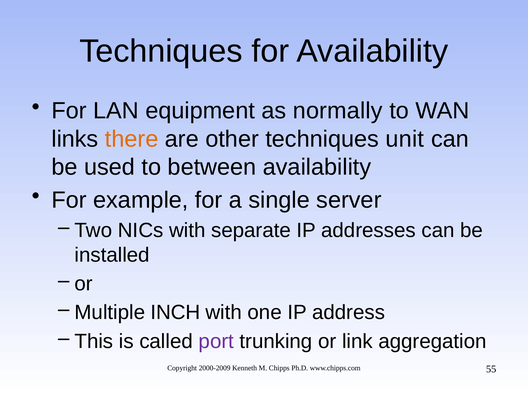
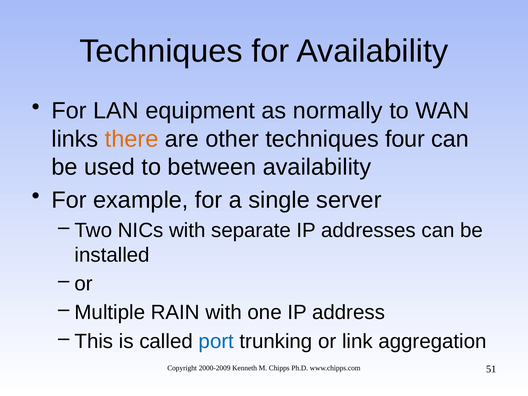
unit: unit -> four (405, 139)
INCH: INCH -> RAIN (175, 312)
port colour: purple -> blue (216, 341)
55: 55 -> 51 (491, 369)
